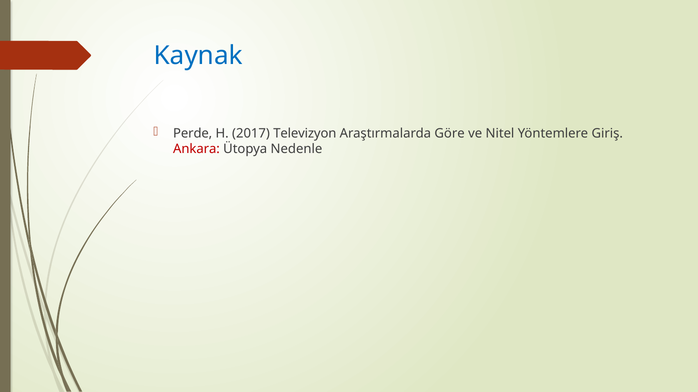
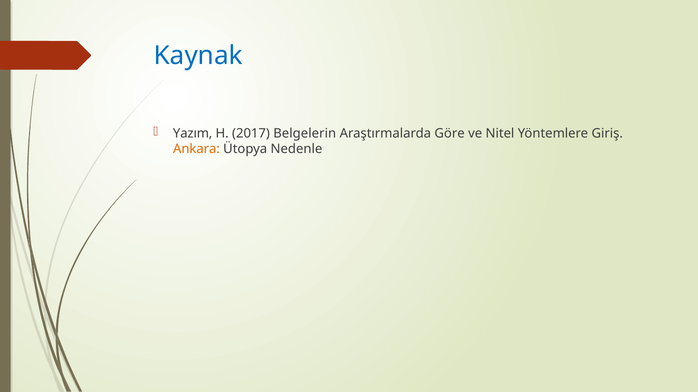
Perde: Perde -> Yazım (193, 134)
Televizyon: Televizyon -> Belgelerin (305, 134)
Ankara colour: red -> orange (196, 149)
